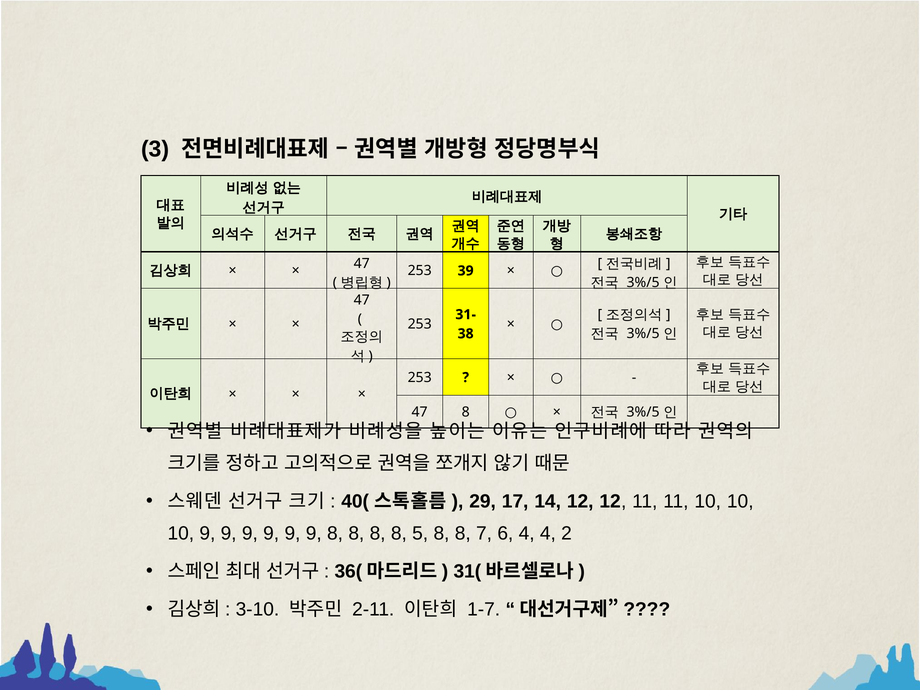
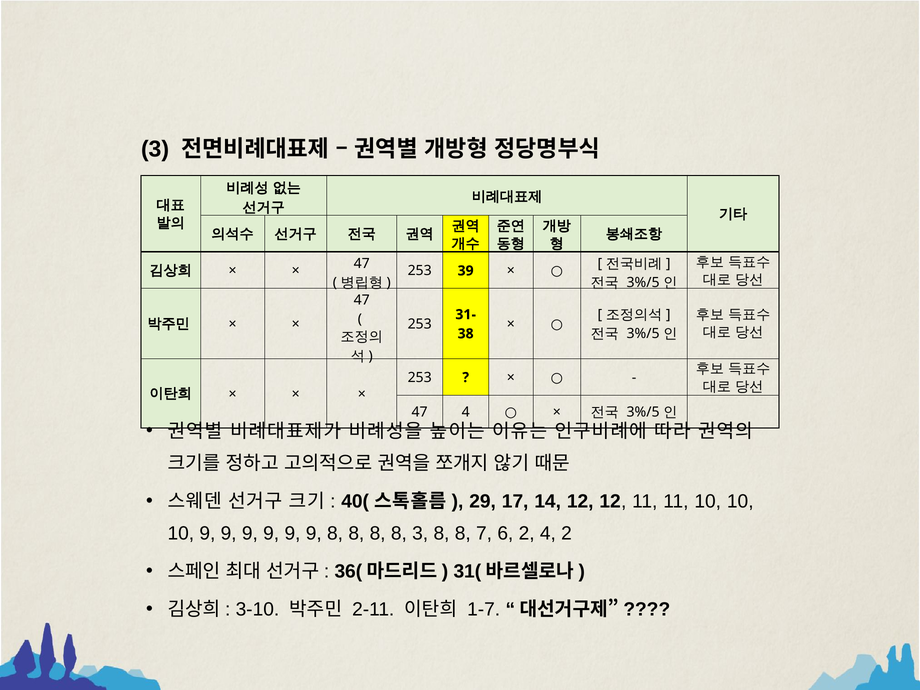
47 8: 8 -> 4 (466, 412)
8 5: 5 -> 3 (420, 534)
6 4: 4 -> 2 (527, 534)
